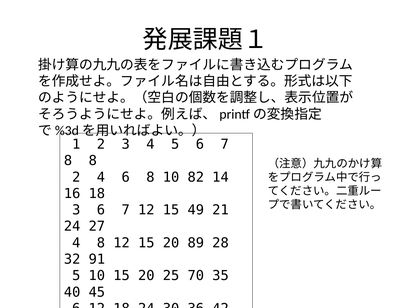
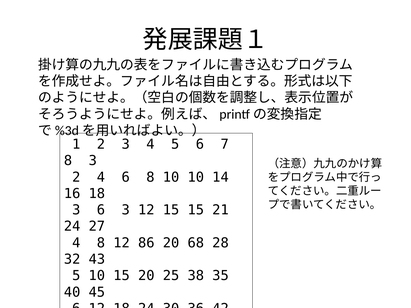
8 8: 8 -> 3 (93, 161)
10 82: 82 -> 10 (196, 177)
3 6 7: 7 -> 3 (126, 210)
15 49: 49 -> 15 (196, 210)
8 12 15: 15 -> 86 (146, 243)
89: 89 -> 68 (196, 243)
91: 91 -> 43 (97, 260)
70: 70 -> 38 (196, 276)
